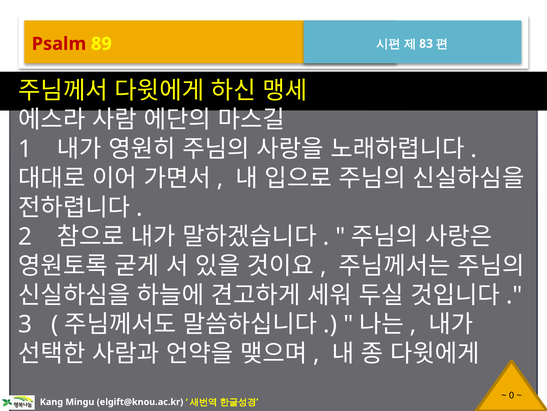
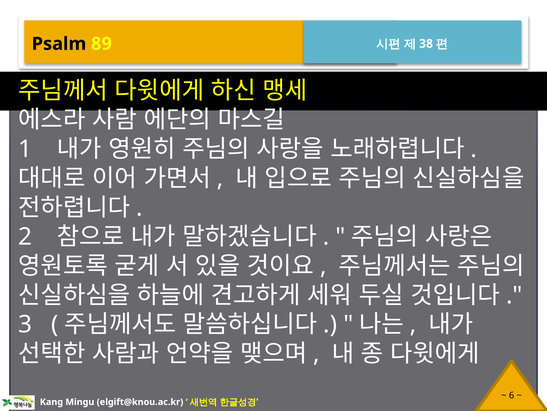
Psalm colour: red -> black (59, 44)
83: 83 -> 38 (426, 44)
0: 0 -> 6 (512, 395)
